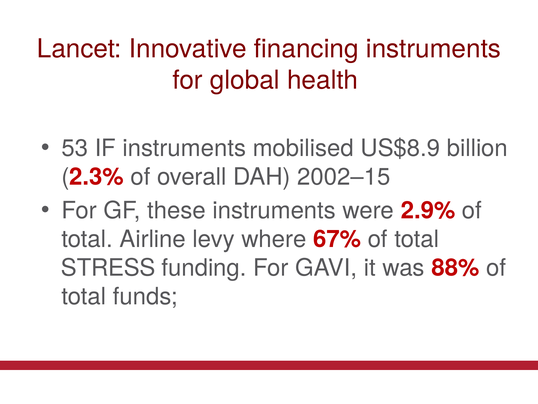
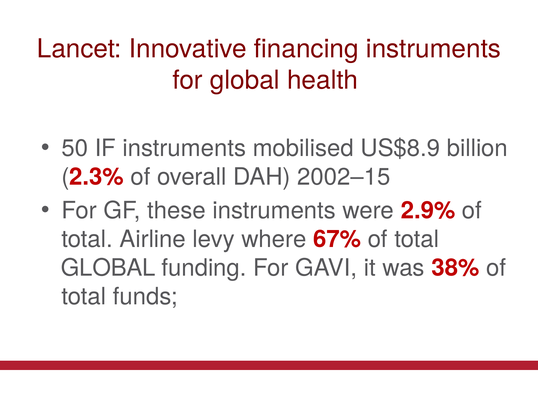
53: 53 -> 50 (75, 148)
STRESS: STRESS -> GLOBAL (108, 268)
88%: 88% -> 38% (455, 268)
